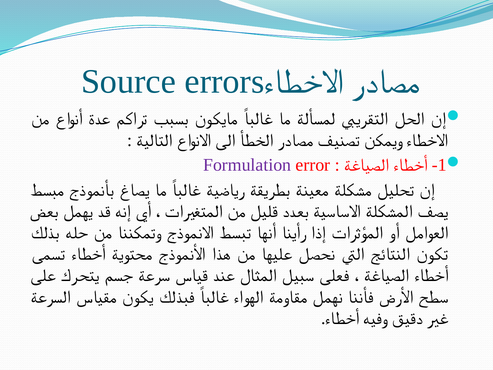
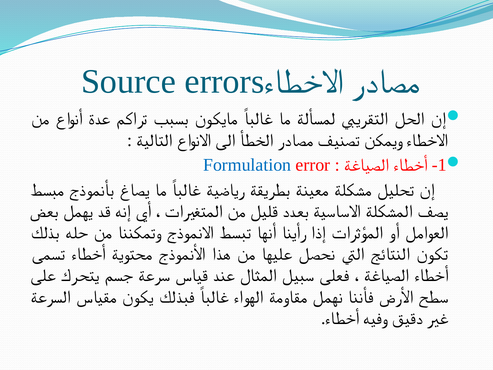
Formulation colour: purple -> blue (247, 165)
